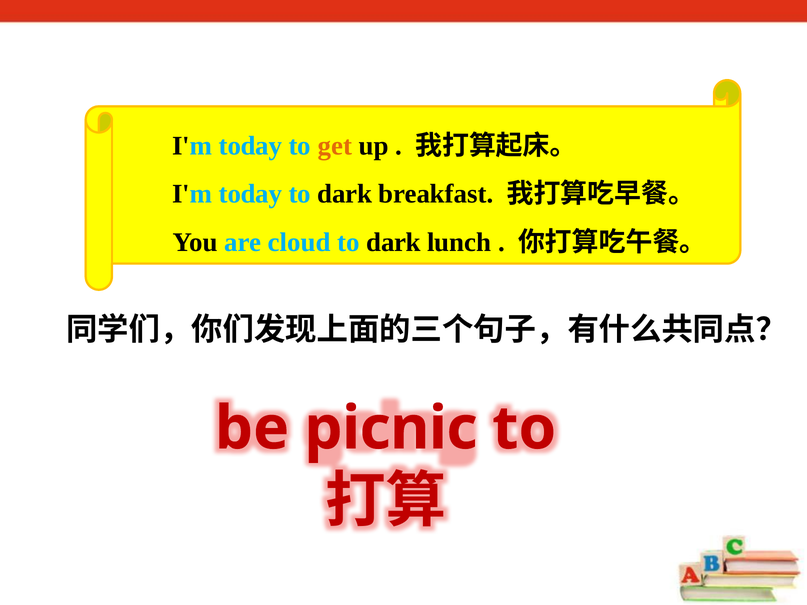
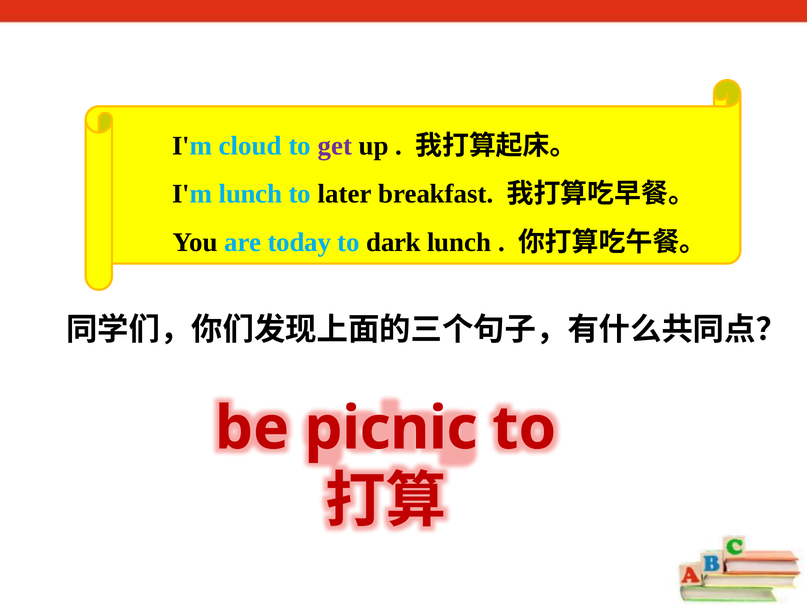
today: today -> cloud (250, 146)
get colour: orange -> purple (335, 146)
today: today -> lunch (251, 194)
dark: dark -> later (345, 194)
cloud: cloud -> today (299, 243)
